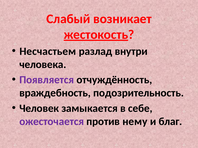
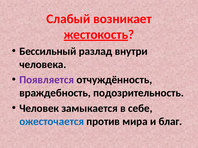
Несчастьем: Несчастьем -> Бессильный (48, 51)
ожесточается colour: purple -> blue (52, 122)
нему: нему -> мира (135, 122)
